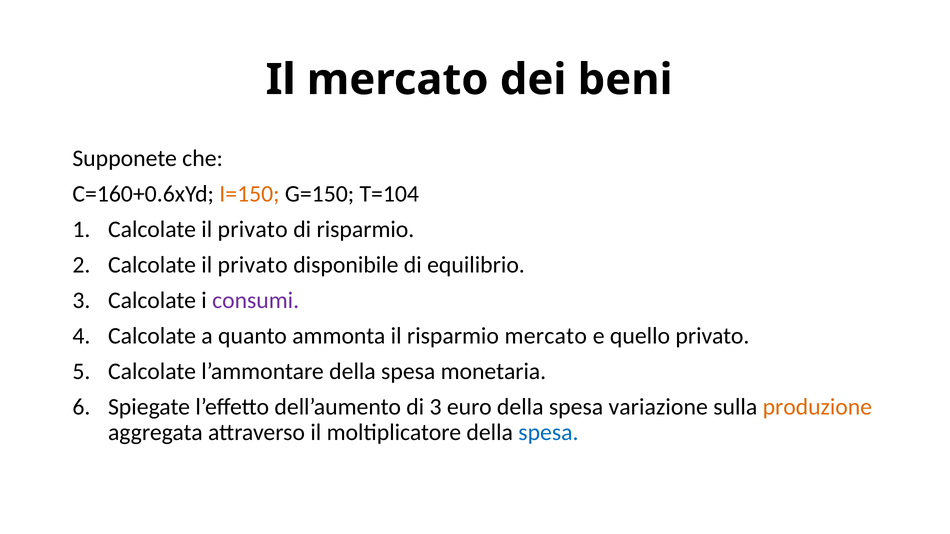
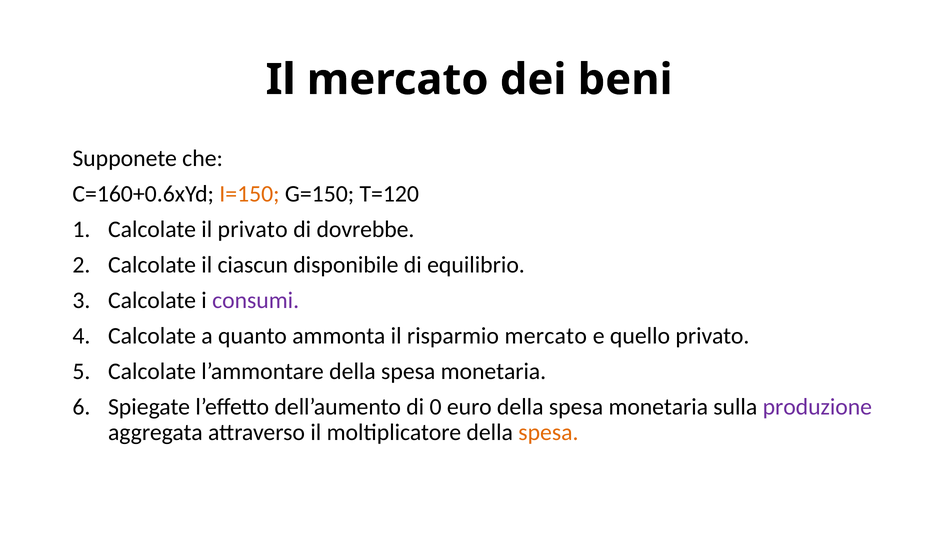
T=104: T=104 -> T=120 (389, 194)
di risparmio: risparmio -> dovrebbe (365, 230)
privato: privato -> ciascun (253, 265)
di 3: 3 -> 0 (436, 407)
euro della spesa variazione: variazione -> monetaria (658, 407)
produzione colour: orange -> purple (817, 407)
spesa colour: blue -> orange (548, 433)
